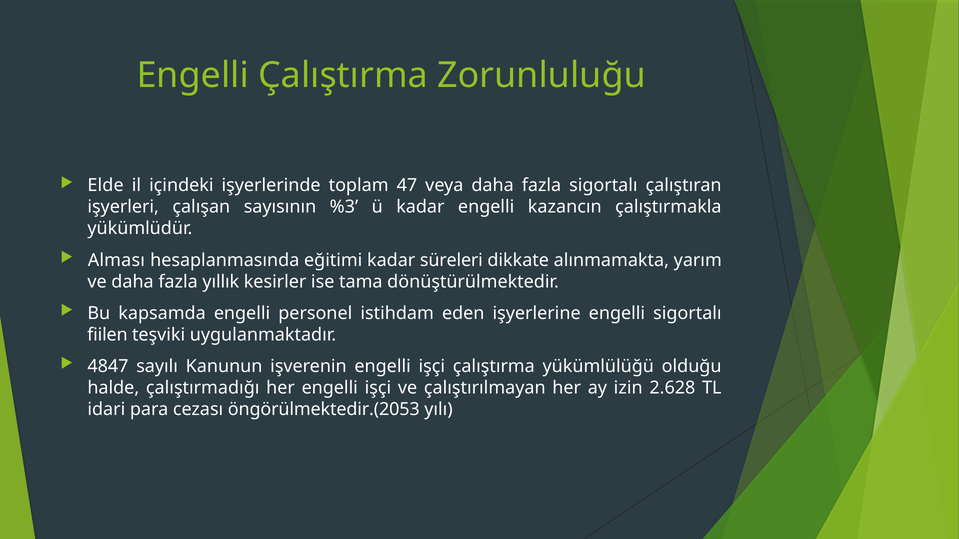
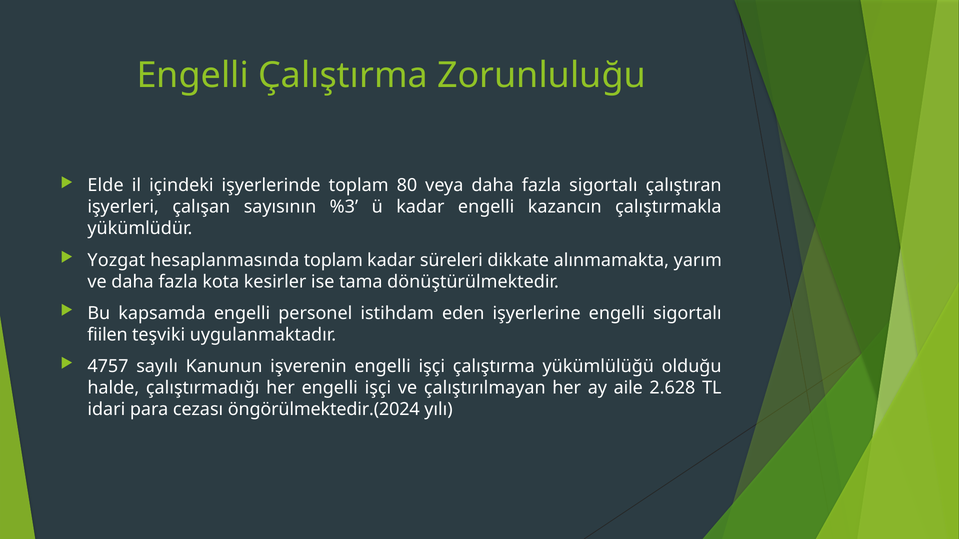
47: 47 -> 80 (407, 186)
Alması: Alması -> Yozgat (116, 260)
hesaplanmasında eğitimi: eğitimi -> toplam (333, 260)
yıllık: yıllık -> kota (221, 282)
4847: 4847 -> 4757 (108, 367)
izin: izin -> aile (628, 388)
öngörülmektedir.(2053: öngörülmektedir.(2053 -> öngörülmektedir.(2024 (324, 410)
